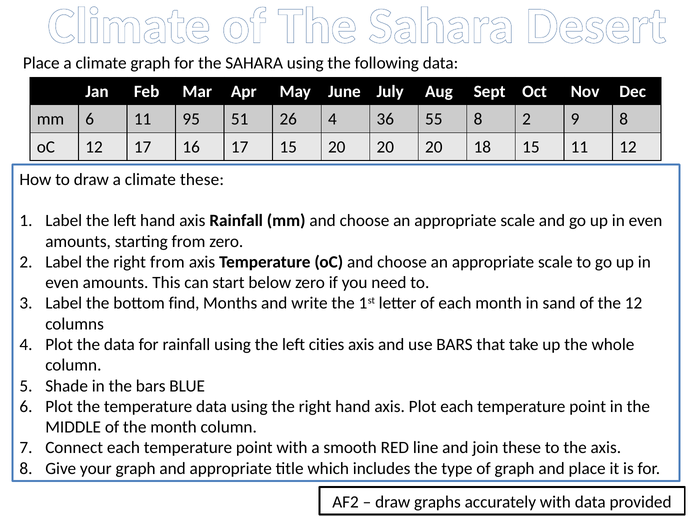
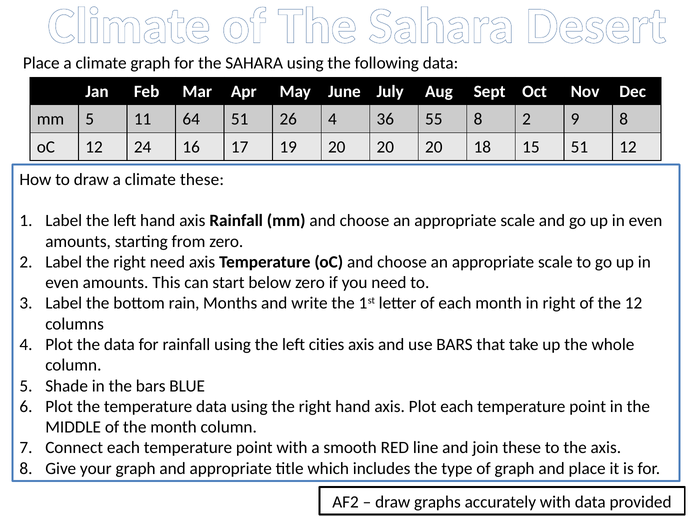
mm 6: 6 -> 5 (90, 119)
95: 95 -> 64 (191, 119)
12 17: 17 -> 24 (143, 147)
17 15: 15 -> 19 (288, 147)
15 11: 11 -> 51 (579, 147)
right from: from -> need (167, 262)
find: find -> rain (184, 303)
in sand: sand -> right (559, 303)
